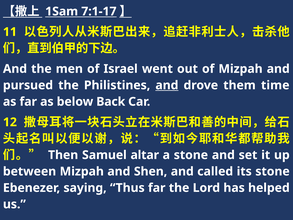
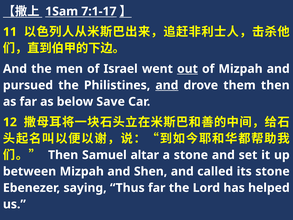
out underline: none -> present (187, 69)
them time: time -> then (275, 85)
Back: Back -> Save (111, 102)
